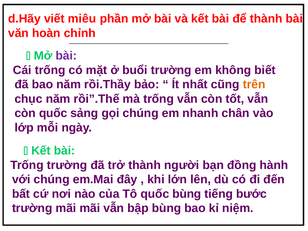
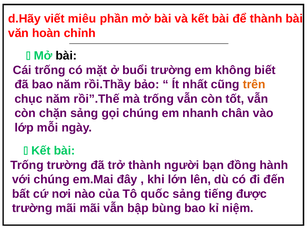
bài colour: purple -> black (66, 56)
còn quốc: quốc -> chặn (53, 113)
quốc bùng: bùng -> sảng (187, 194)
bước: bước -> được (251, 194)
